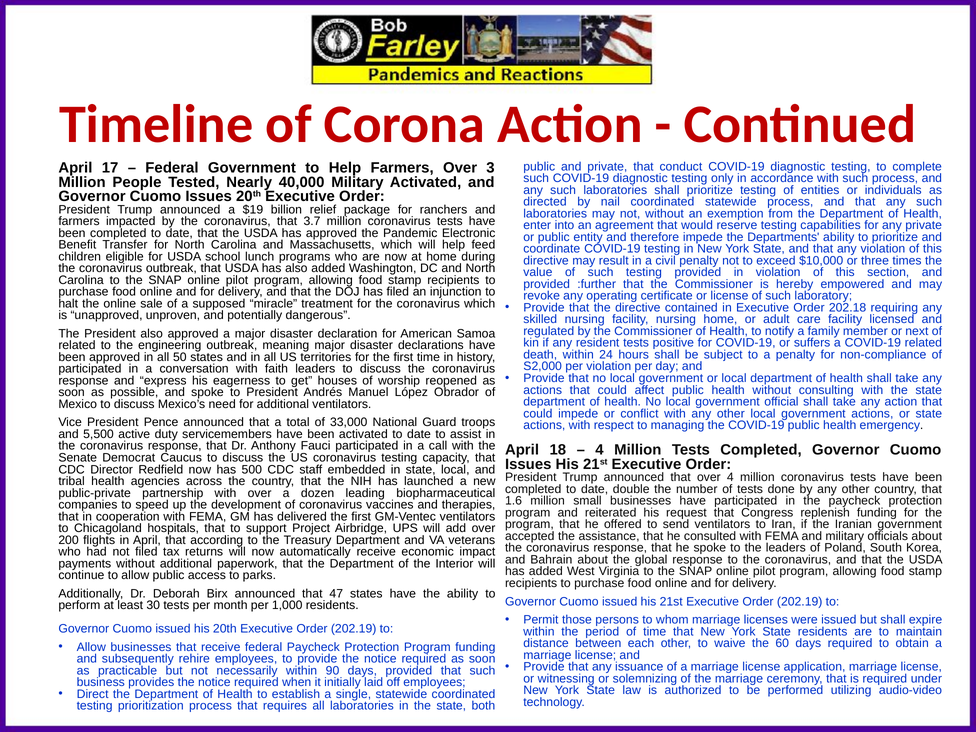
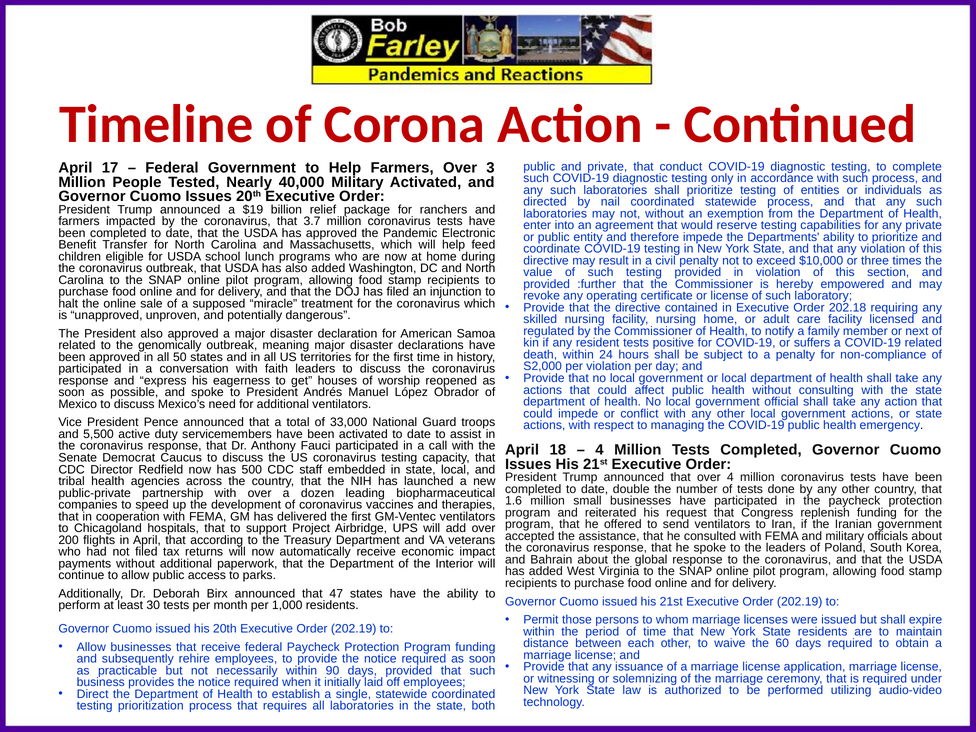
engineering: engineering -> genomically (170, 345)
